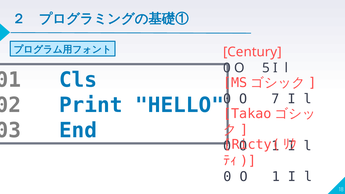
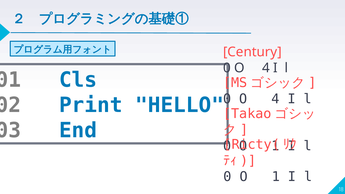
5: 5 -> 4 (266, 68)
7: 7 -> 4 (275, 99)
